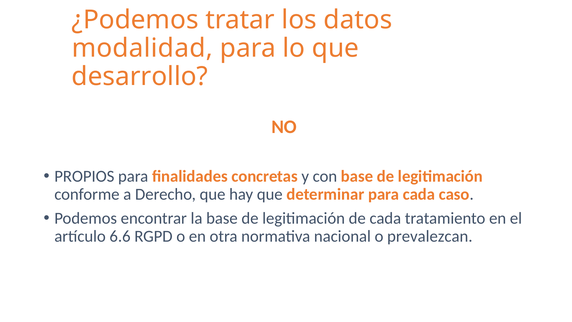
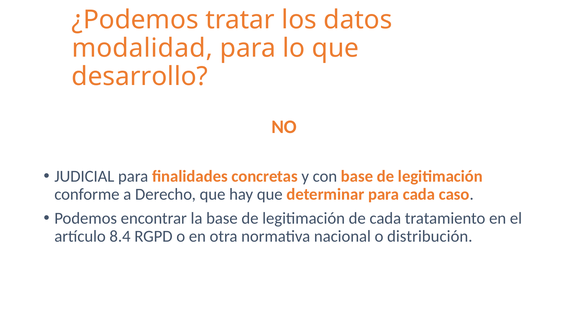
PROPIOS: PROPIOS -> JUDICIAL (84, 176)
6.6: 6.6 -> 8.4 (120, 236)
prevalezcan: prevalezcan -> distribución (430, 236)
